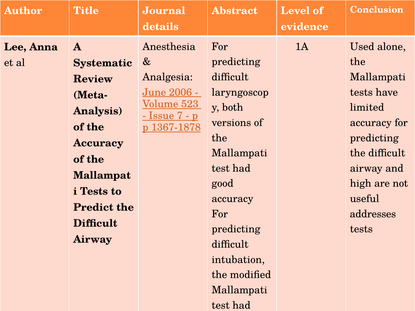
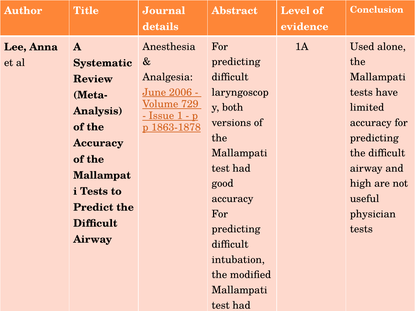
523: 523 -> 729 (190, 104)
7: 7 -> 1 (180, 116)
1367-1878: 1367-1878 -> 1863-1878 (176, 128)
addresses: addresses -> physician (373, 214)
